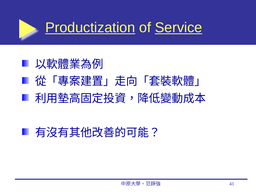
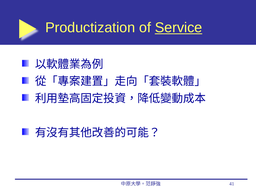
Productization underline: present -> none (90, 28)
